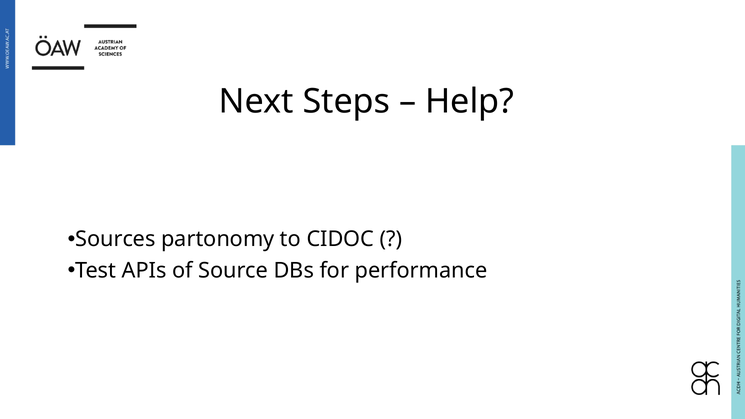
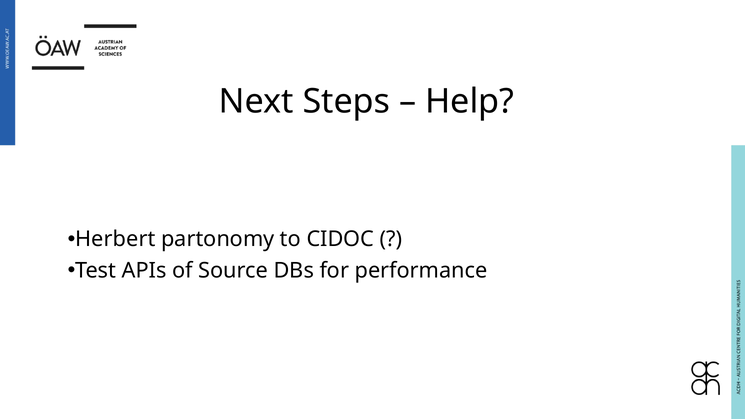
Sources: Sources -> Herbert (115, 239)
